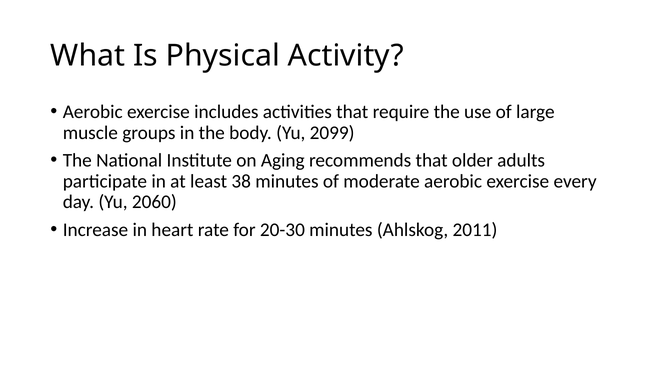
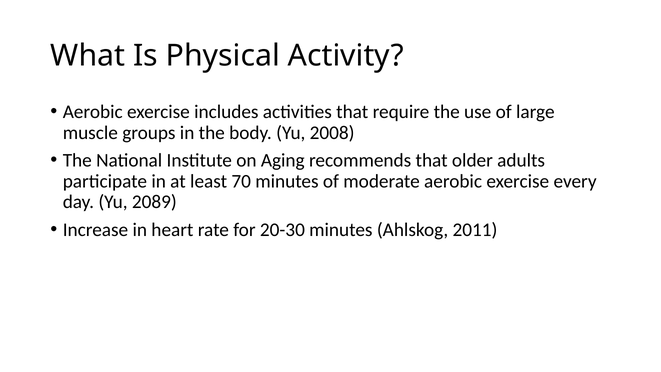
2099: 2099 -> 2008 (332, 133)
38: 38 -> 70 (241, 181)
2060: 2060 -> 2089 (154, 202)
